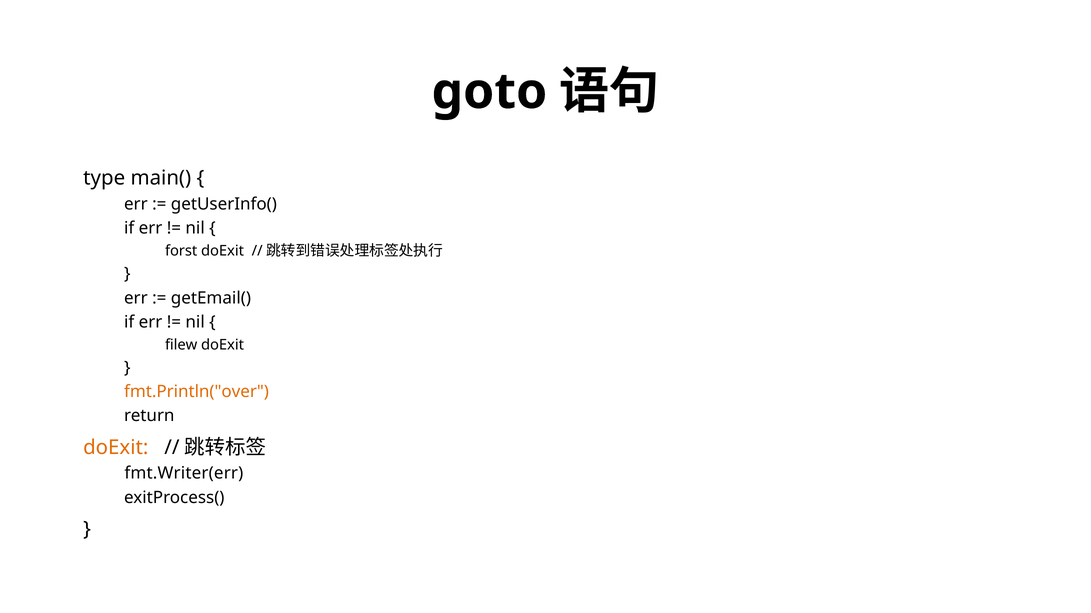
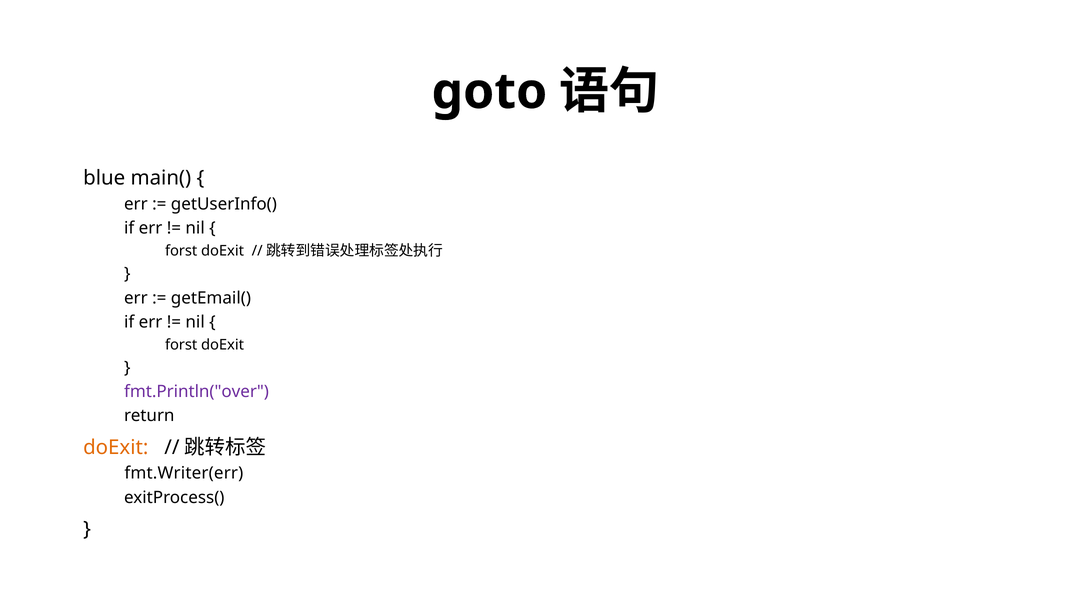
type: type -> blue (104, 178)
filew: filew -> forst (181, 345)
fmt.Println("over colour: orange -> purple (196, 392)
